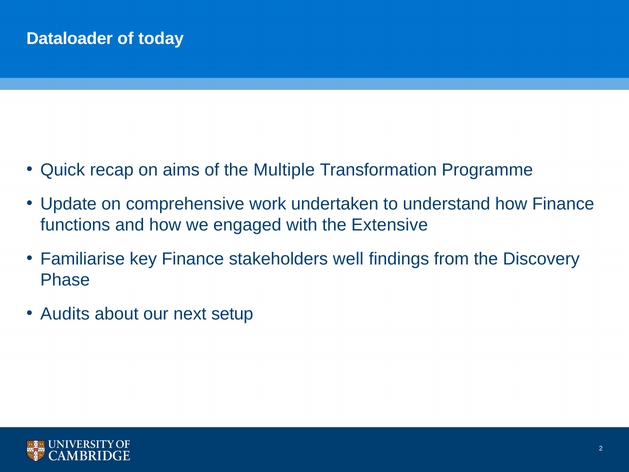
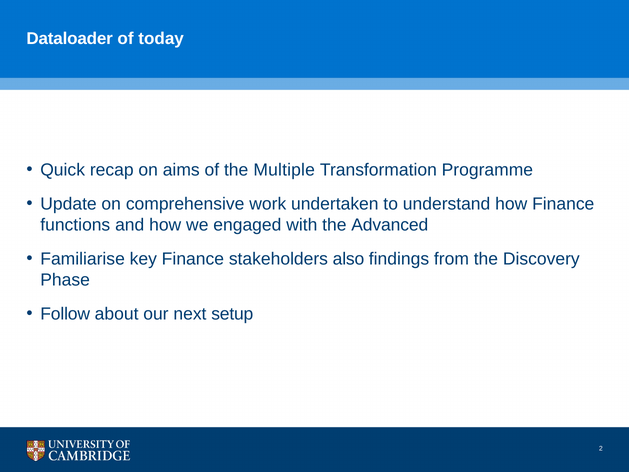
Extensive: Extensive -> Advanced (390, 225)
well: well -> also (348, 259)
Audits: Audits -> Follow (65, 314)
